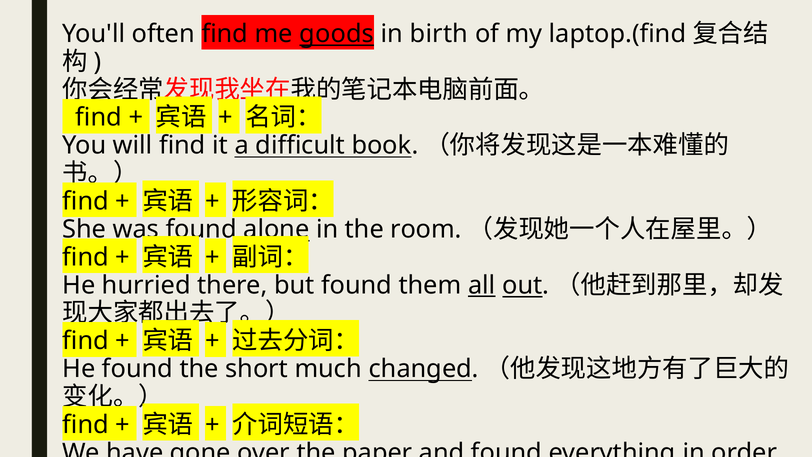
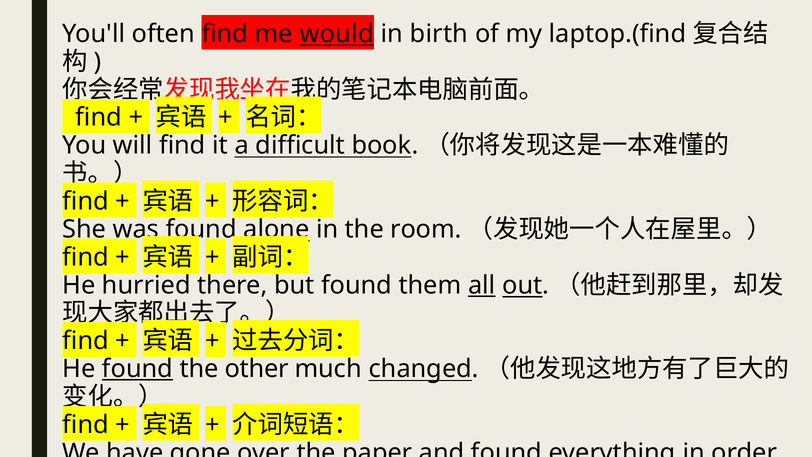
goods: goods -> would (337, 34)
found underline: none -> present (137, 369)
short: short -> other (257, 369)
